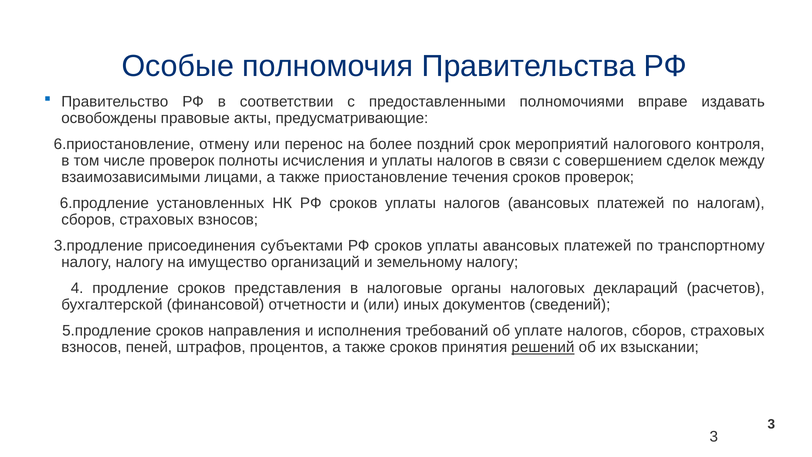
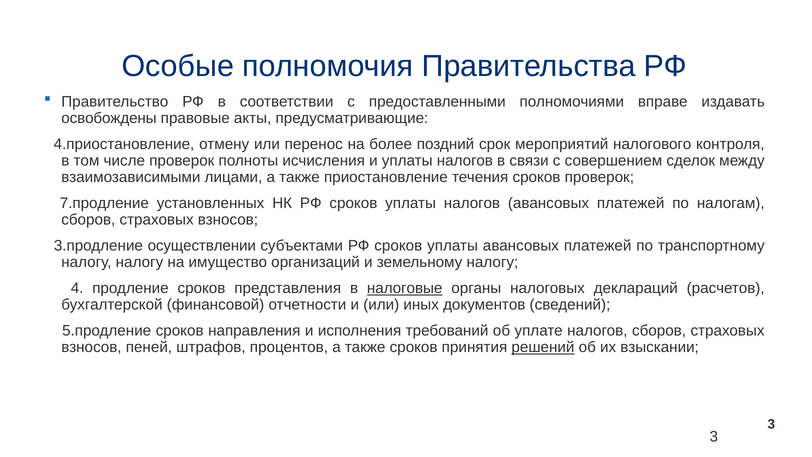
6.приостановление: 6.приостановление -> 4.приостановление (124, 144)
6.продление: 6.продление -> 7.продление (104, 203)
присоединения: присоединения -> осуществлении (202, 246)
налоговые underline: none -> present (405, 288)
